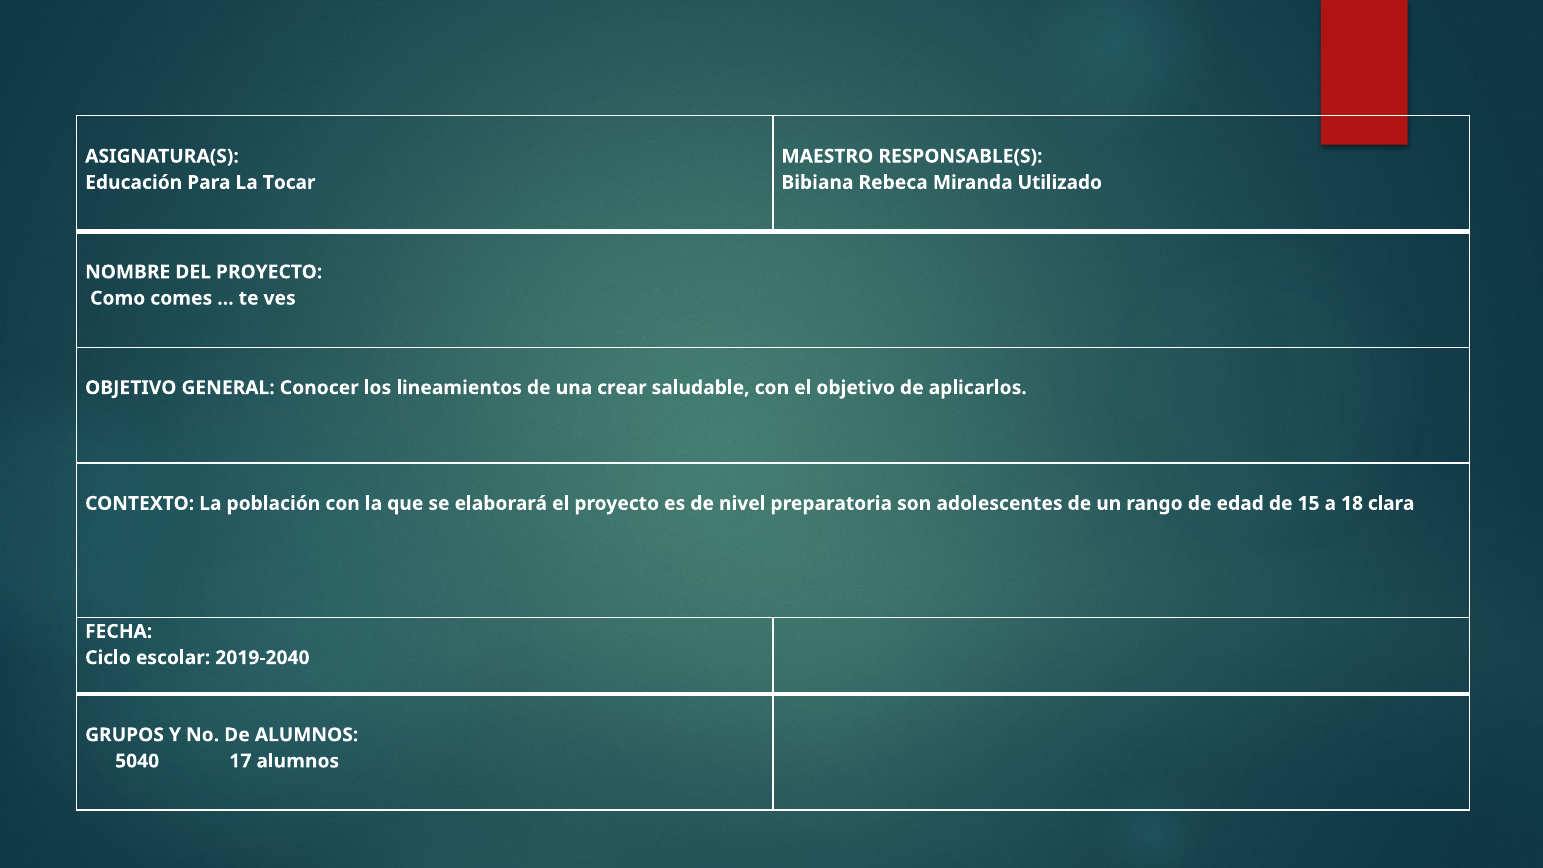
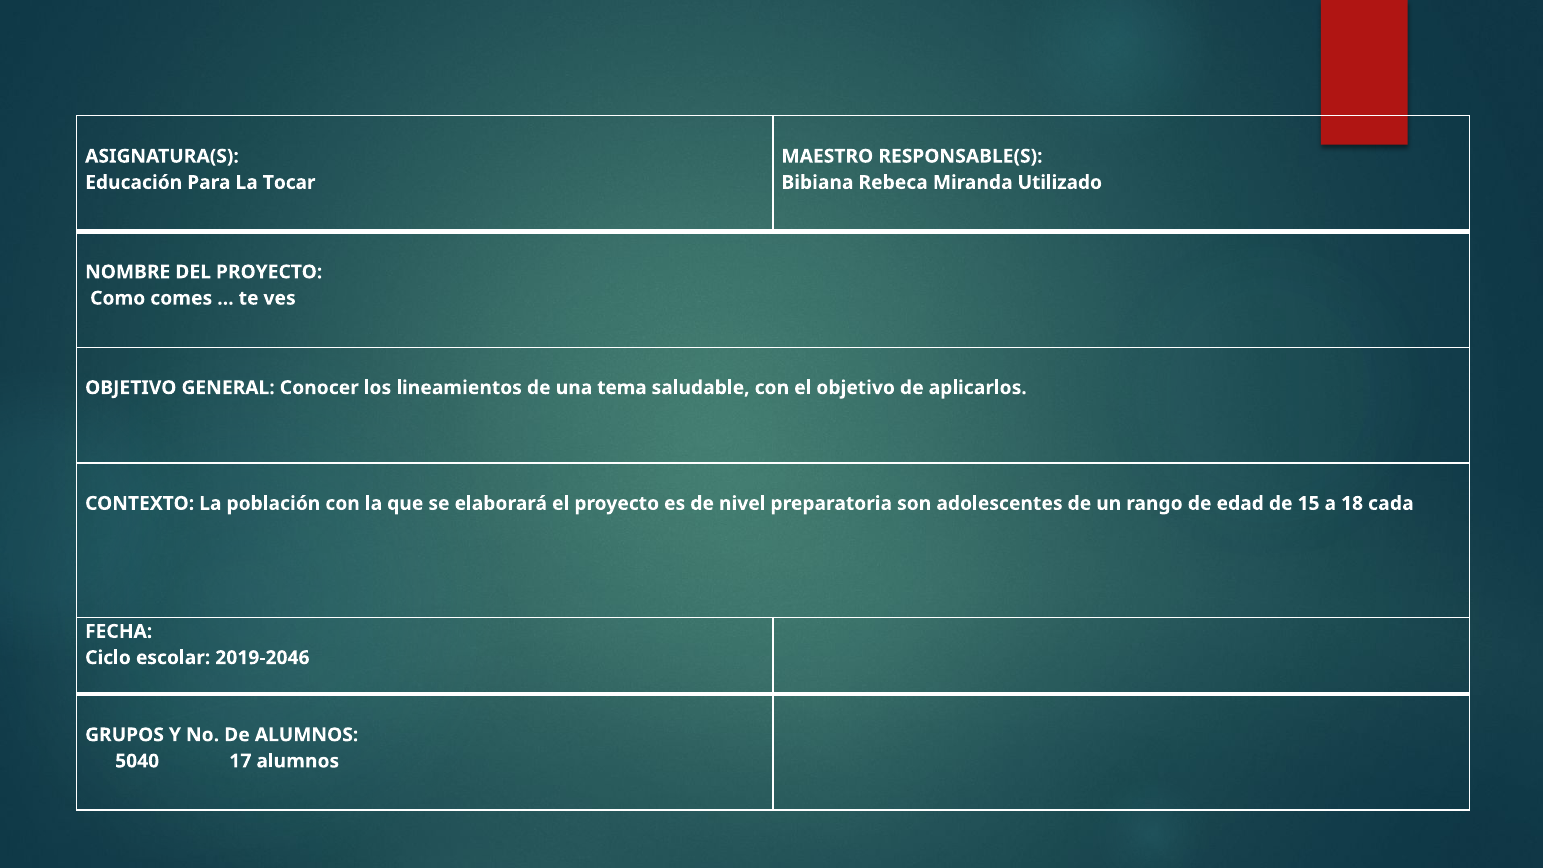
crear: crear -> tema (622, 388)
clara: clara -> cada (1391, 503)
2019-2040: 2019-2040 -> 2019-2046 (262, 658)
